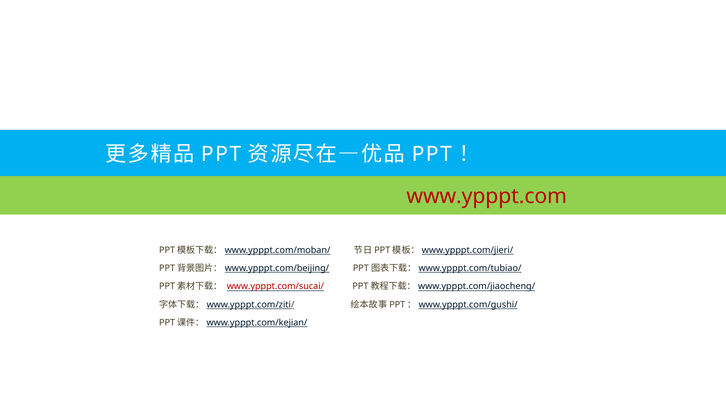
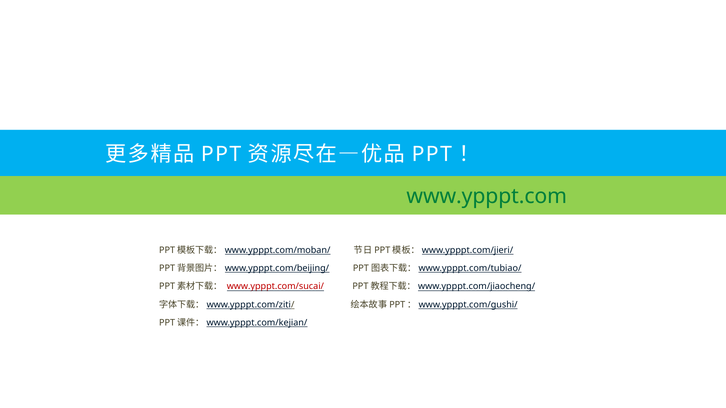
www.ypppt.com colour: red -> green (487, 197)
